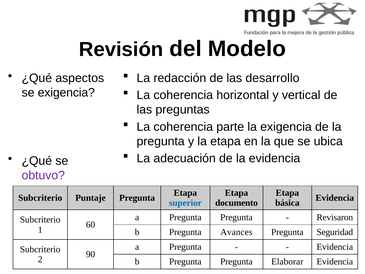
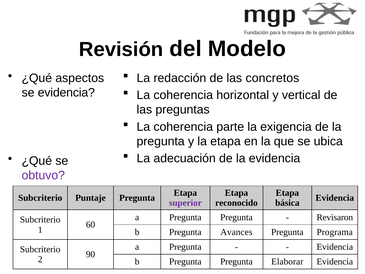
desarrollo: desarrollo -> concretos (272, 78)
se exigencia: exigencia -> evidencia (66, 93)
superior colour: blue -> purple (185, 203)
documento: documento -> reconocido (236, 203)
Seguridad: Seguridad -> Programa (335, 232)
